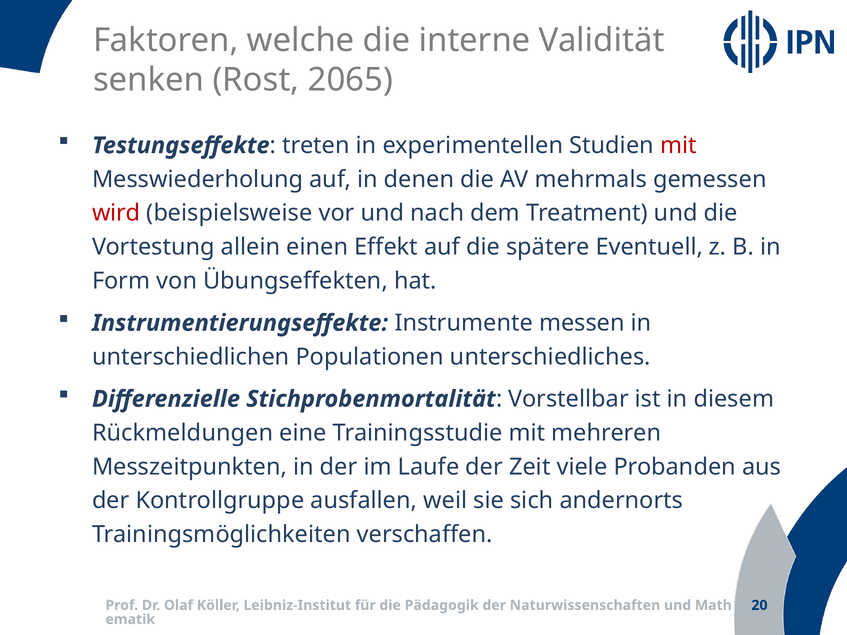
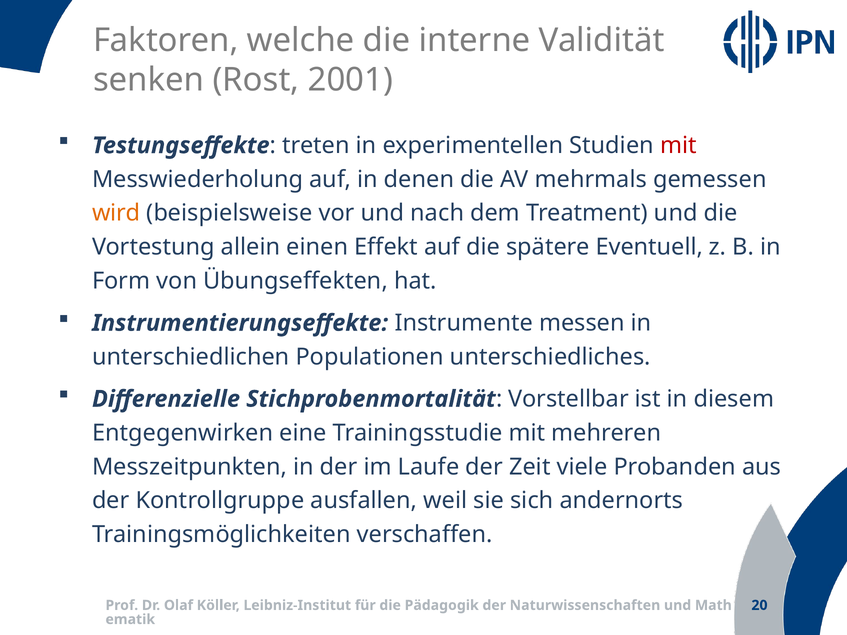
2065: 2065 -> 2001 (350, 80)
wird colour: red -> orange (116, 213)
Rückmeldungen: Rückmeldungen -> Entgegenwirken (183, 433)
